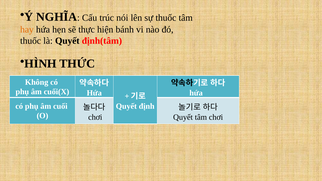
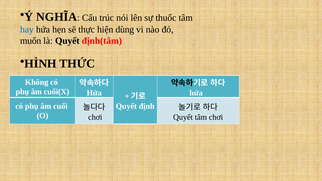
hay colour: orange -> blue (27, 30)
bánh: bánh -> dùng (125, 30)
thuốc: thuốc -> muốn (31, 41)
